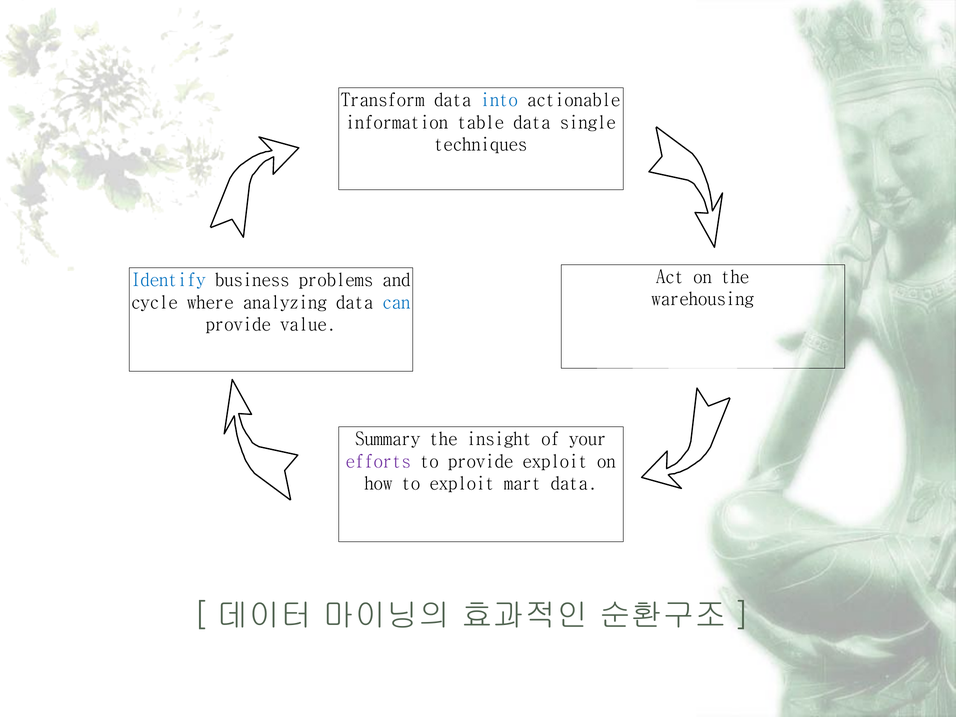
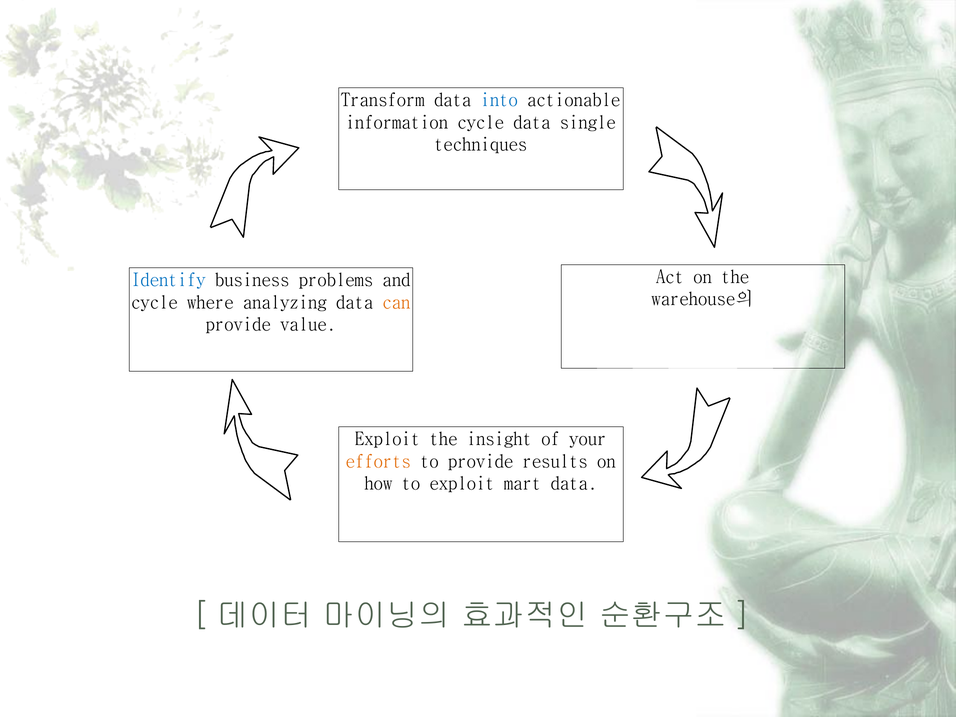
information table: table -> cycle (481, 122)
warehousing: warehousing -> warehouse의 (703, 299)
can colour: blue -> orange (396, 302)
Summary: Summary -> Exploit (388, 439)
efforts colour: purple -> orange (378, 461)
provide exploit: exploit -> results (555, 461)
